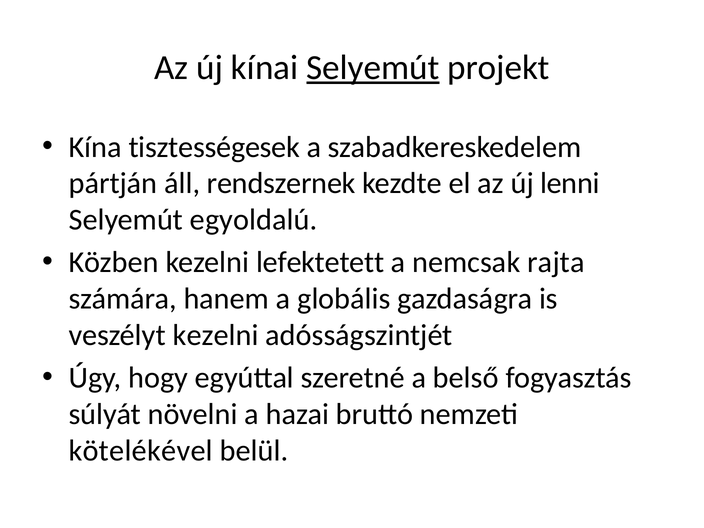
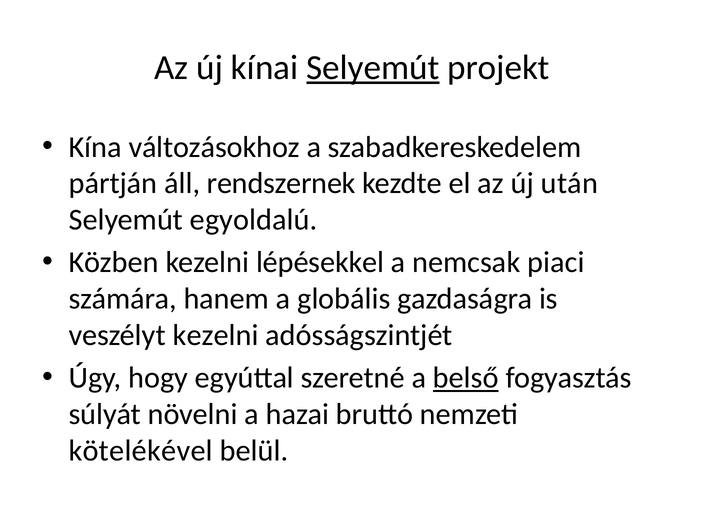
tisztességesek: tisztességesek -> változásokhoz (214, 147)
lenni: lenni -> után (569, 183)
lefektetett: lefektetett -> lépésekkel (320, 262)
rajta: rajta -> piaci (556, 262)
belső underline: none -> present (466, 378)
